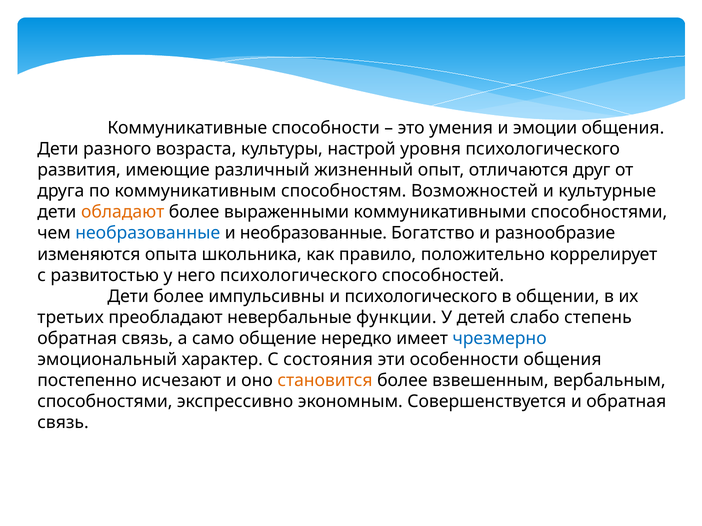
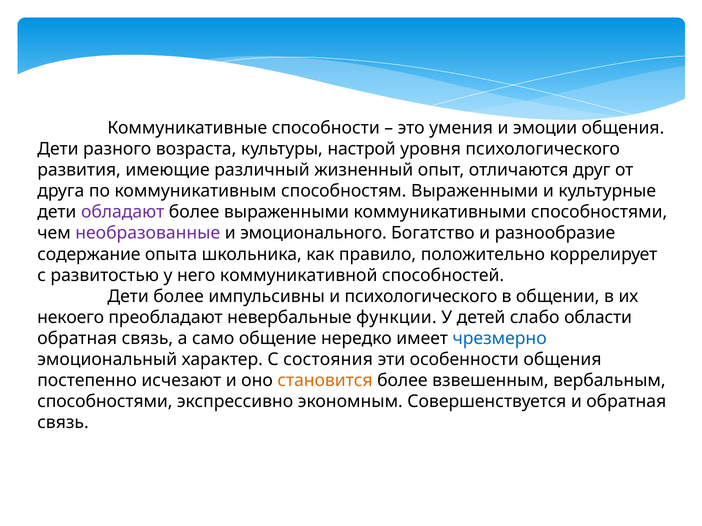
способностям Возможностей: Возможностей -> Выраженными (475, 191)
обладают colour: orange -> purple (123, 212)
необразованные colour: blue -> purple (148, 233)
и необразованные: необразованные -> эмоционального (313, 233)
изменяются: изменяются -> содержание (89, 254)
него психологического: психологического -> коммуникативной (299, 276)
третьих: третьих -> некоего (71, 318)
степень: степень -> области (598, 318)
